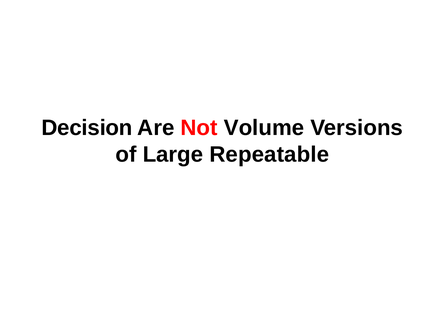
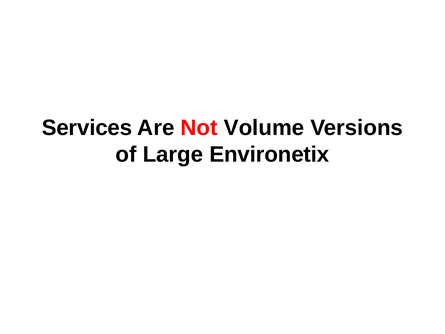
Decision: Decision -> Services (87, 128)
Repeatable: Repeatable -> Environetix (269, 154)
